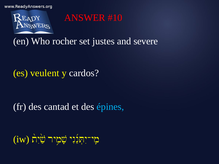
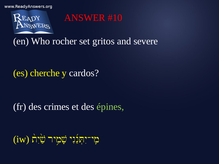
justes: justes -> gritos (104, 41)
veulent: veulent -> cherche (45, 73)
cantad: cantad -> crimes (57, 107)
épines colour: light blue -> light green (110, 107)
